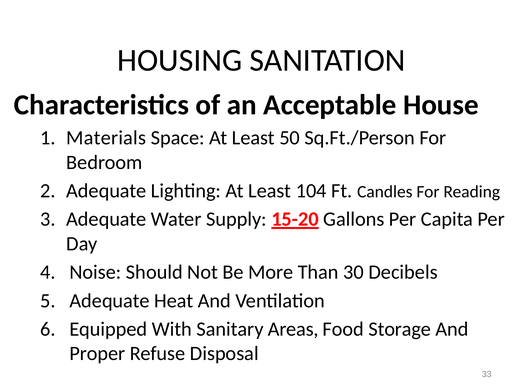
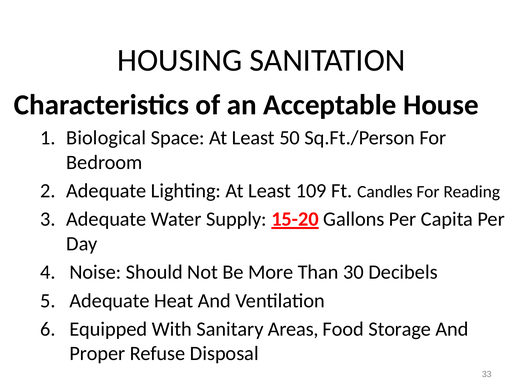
Materials: Materials -> Biological (106, 138)
104: 104 -> 109 (311, 191)
